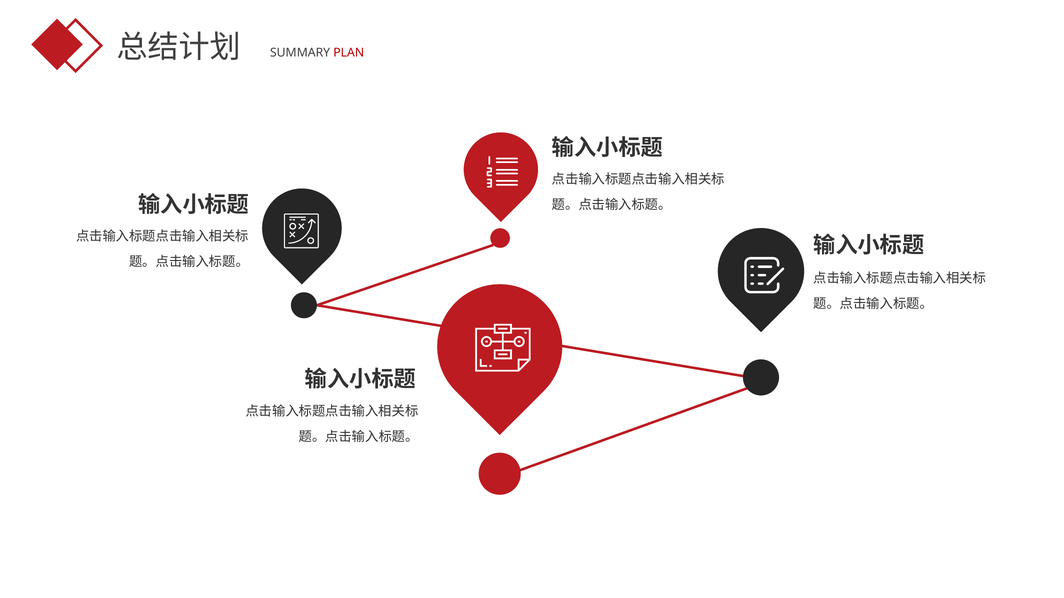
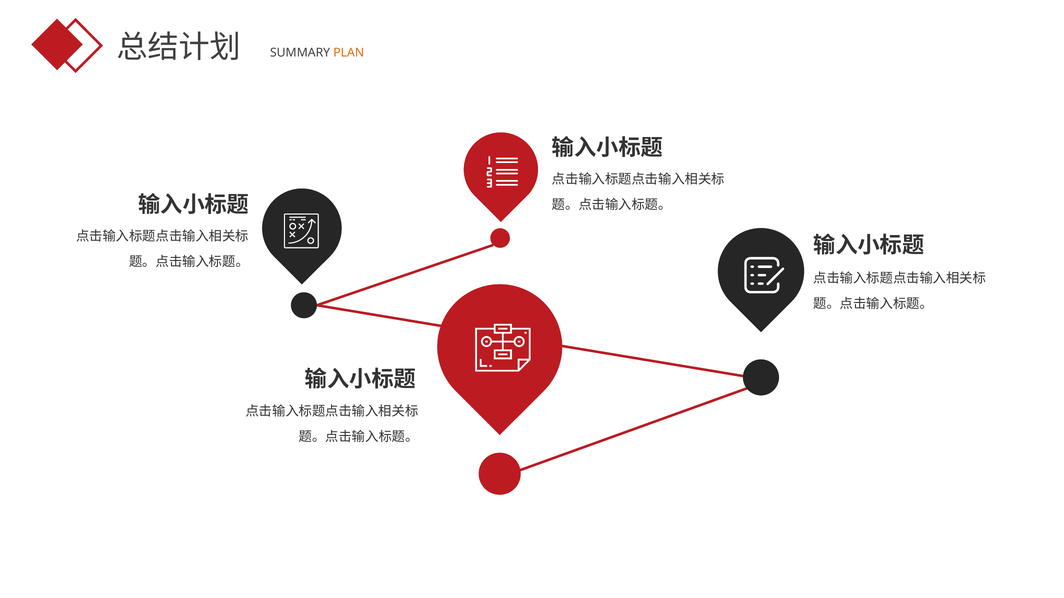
PLAN colour: red -> orange (349, 53)
